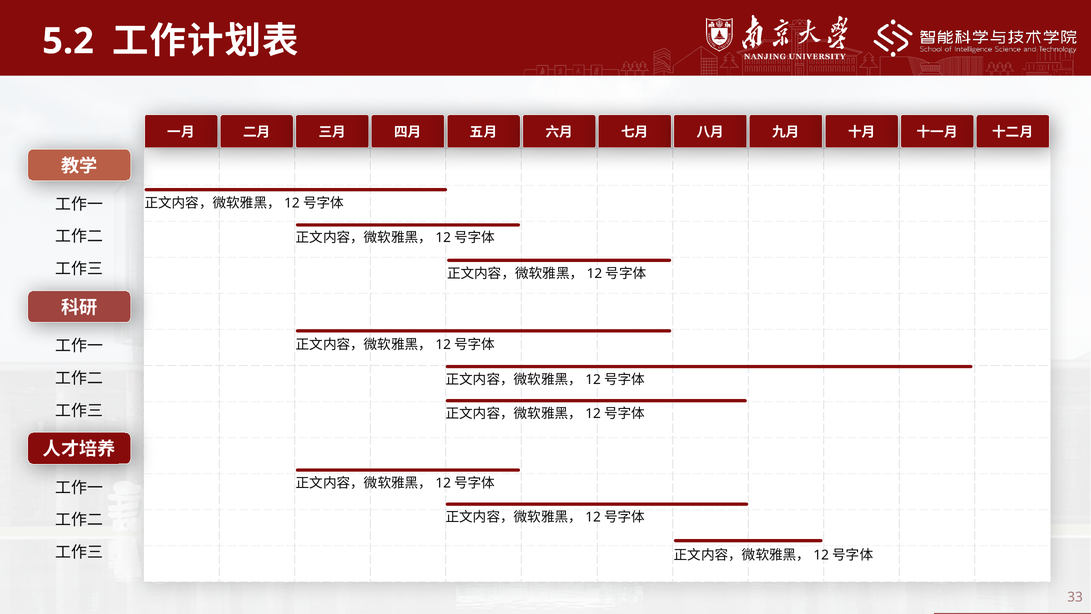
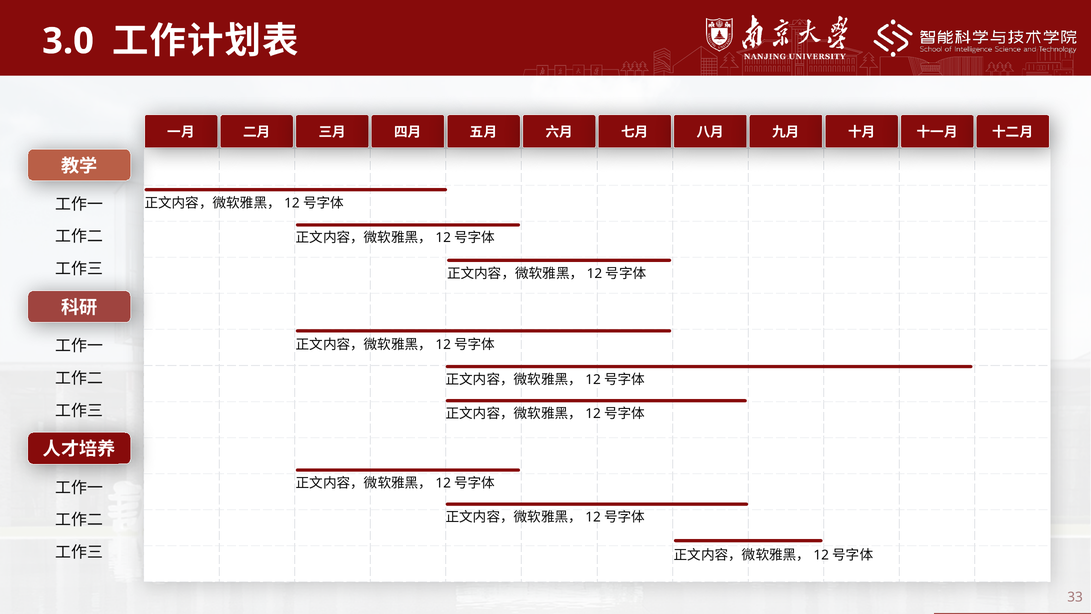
5.2: 5.2 -> 3.0 (68, 41)
